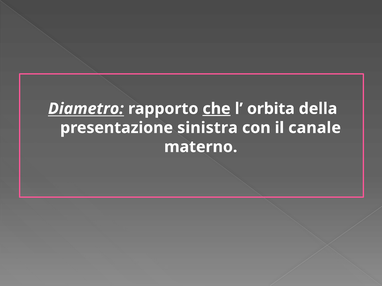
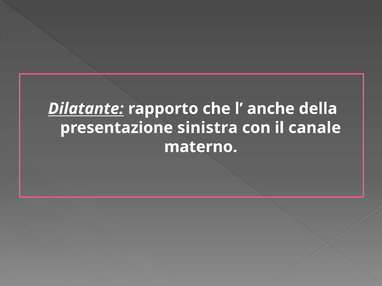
Diametro: Diametro -> Dilatante (86, 109)
che underline: present -> none (217, 109)
orbita: orbita -> anche (271, 109)
